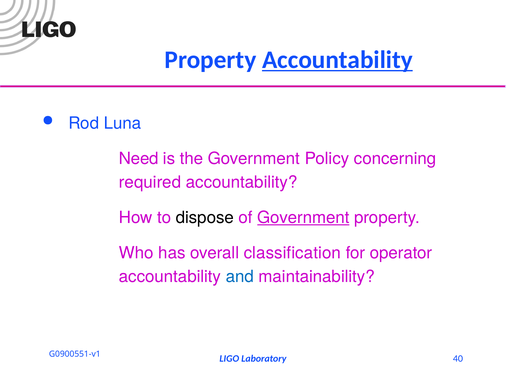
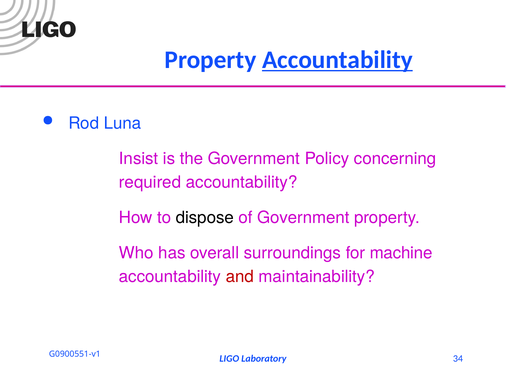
Need: Need -> Insist (139, 159)
Government underline: present -> none (303, 218)
classification: classification -> surroundings (292, 253)
operator: operator -> machine (401, 253)
and colour: blue -> red (240, 277)
40: 40 -> 34 (458, 359)
